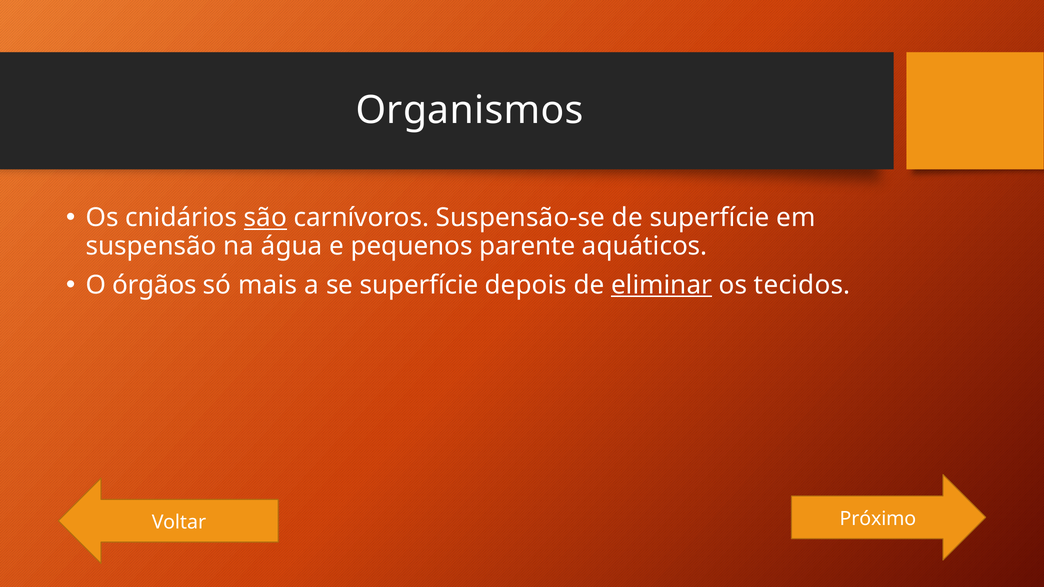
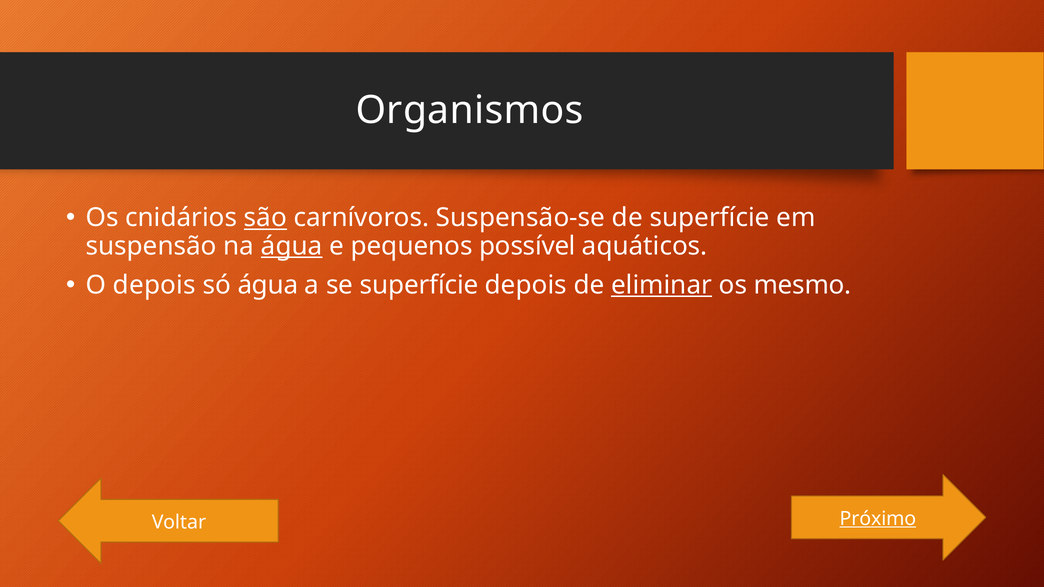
água underline: none -> present (292, 246)
parente: parente -> possível (527, 246)
O órgãos: órgãos -> depois (154, 285)
só mais: mais -> água (268, 285)
tecidos: tecidos -> mesmo (802, 285)
Próximo underline: none -> present (878, 519)
